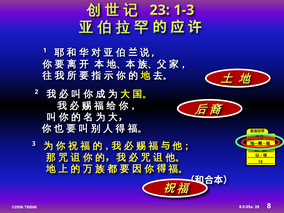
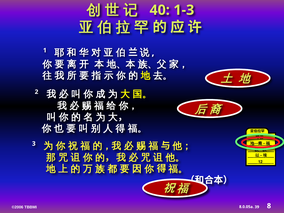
23: 23 -> 40 (160, 10)
